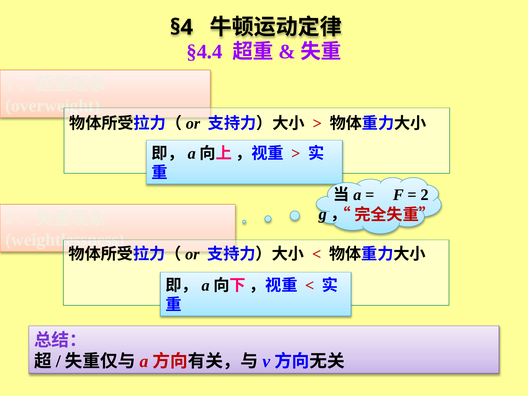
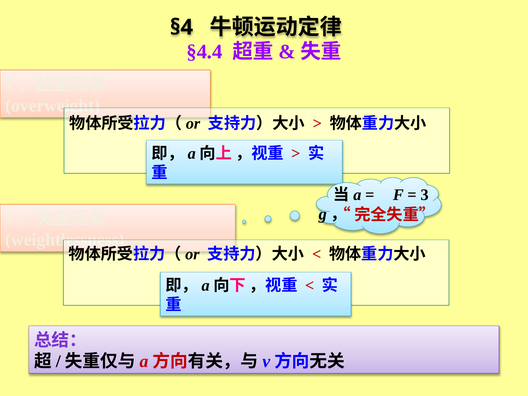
2: 2 -> 3 (425, 195)
